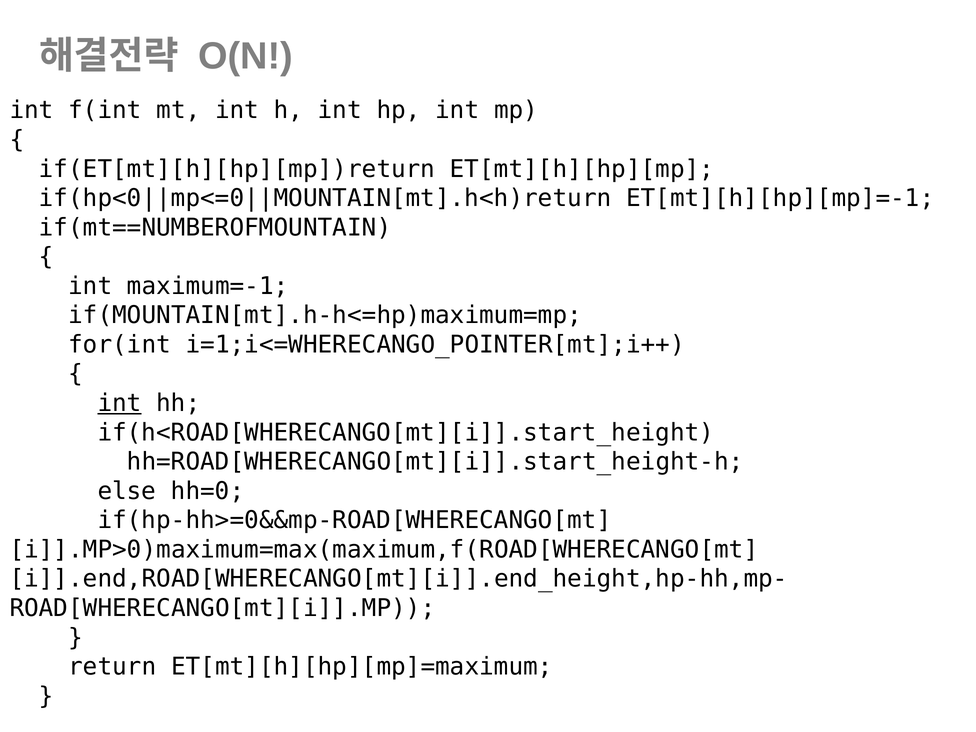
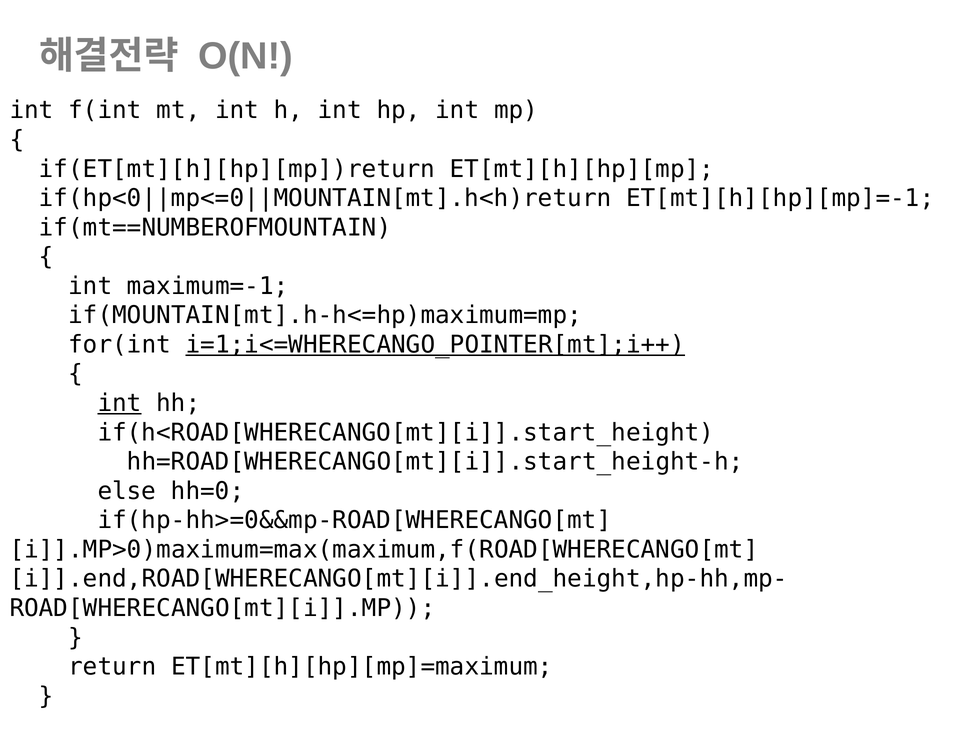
i=1;i<=WHERECANGO_POINTER[mt];i++ underline: none -> present (435, 345)
